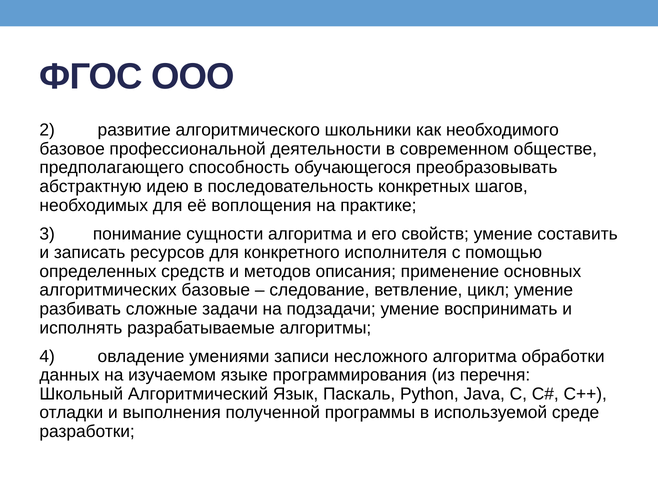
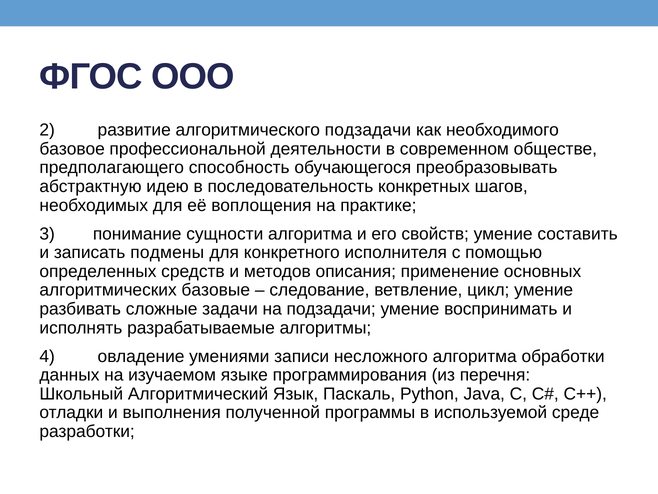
алгоритмического школьники: школьники -> подзадачи (368, 130)
ресурсов: ресурсов -> подмены (167, 252)
